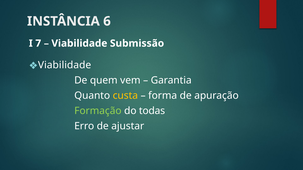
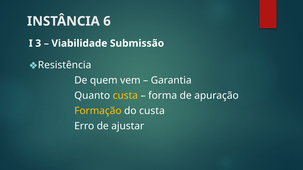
7: 7 -> 3 (38, 43)
Viabilidade: Viabilidade -> Resistência (65, 65)
Formação colour: light green -> yellow (98, 111)
do todas: todas -> custa (152, 111)
